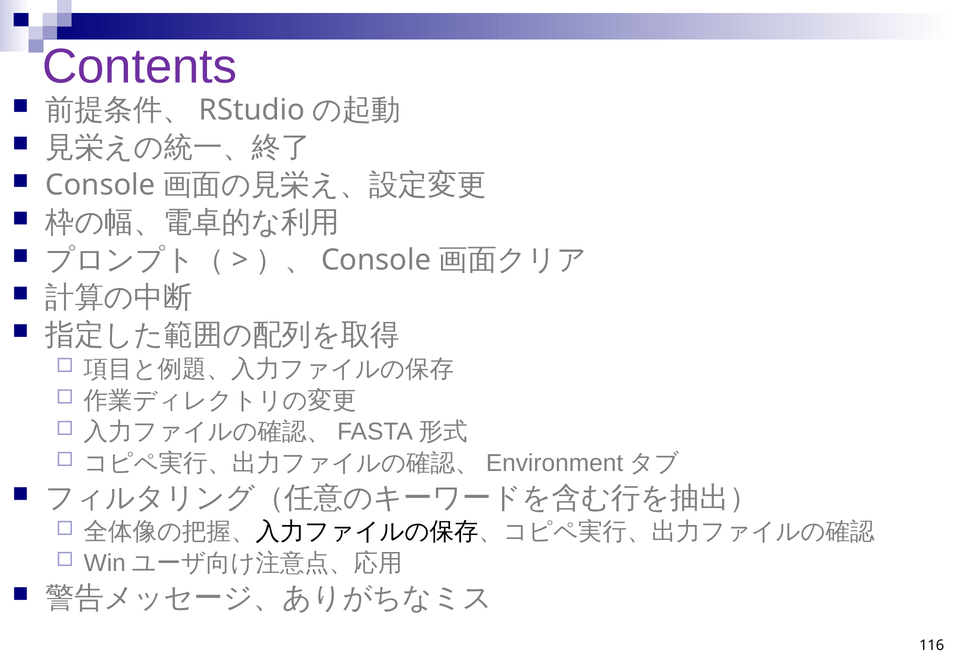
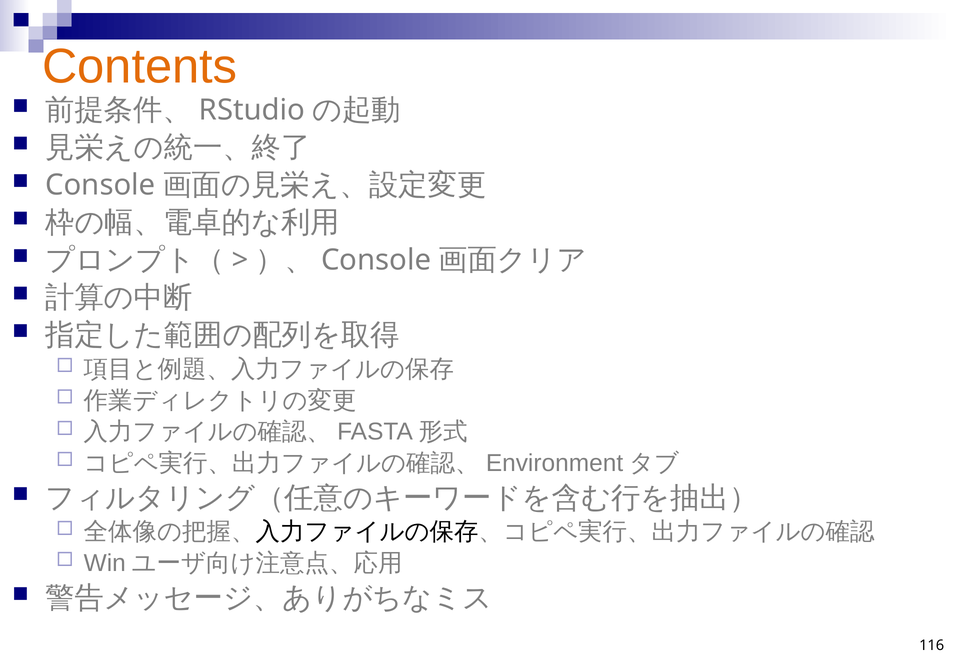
Contents colour: purple -> orange (140, 66)
